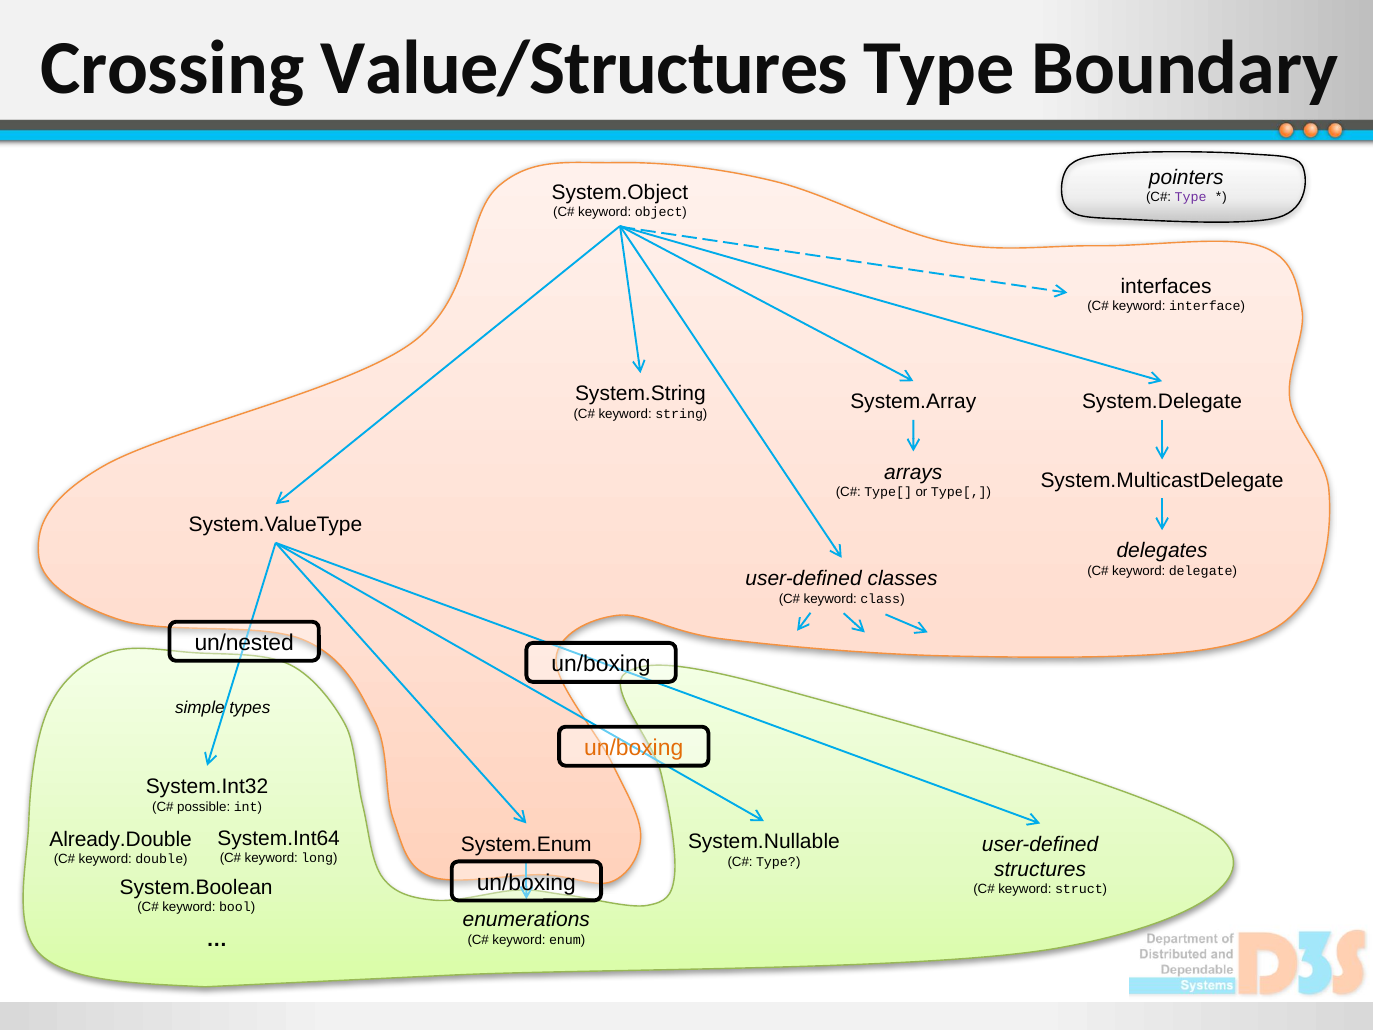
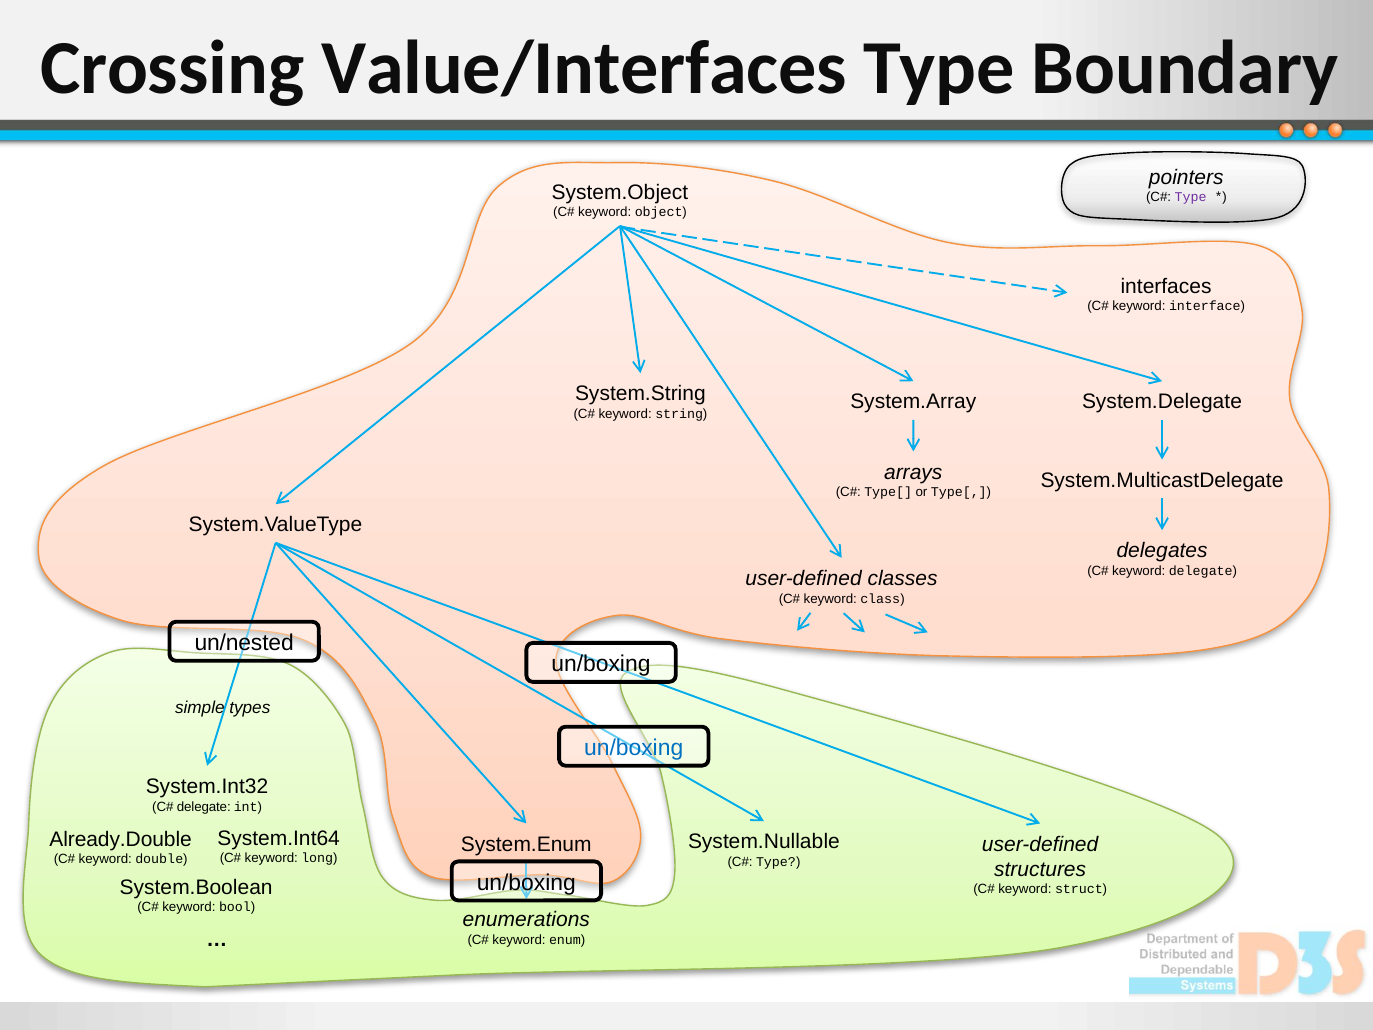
Value/Structures: Value/Structures -> Value/Interfaces (584, 68)
un/boxing colour: orange -> blue (634, 748)
possible: possible -> delegate (204, 806)
